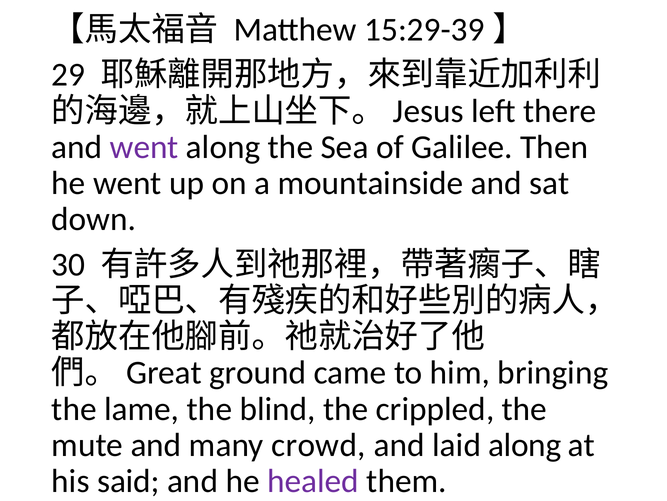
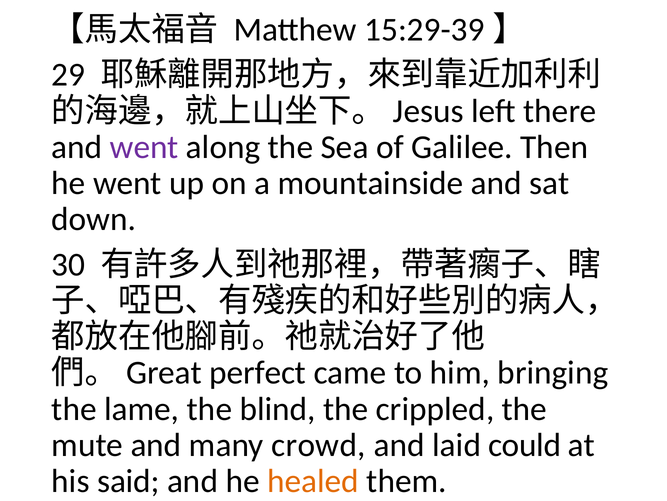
ground: ground -> perfect (258, 372)
laid along: along -> could (525, 444)
healed colour: purple -> orange (313, 480)
